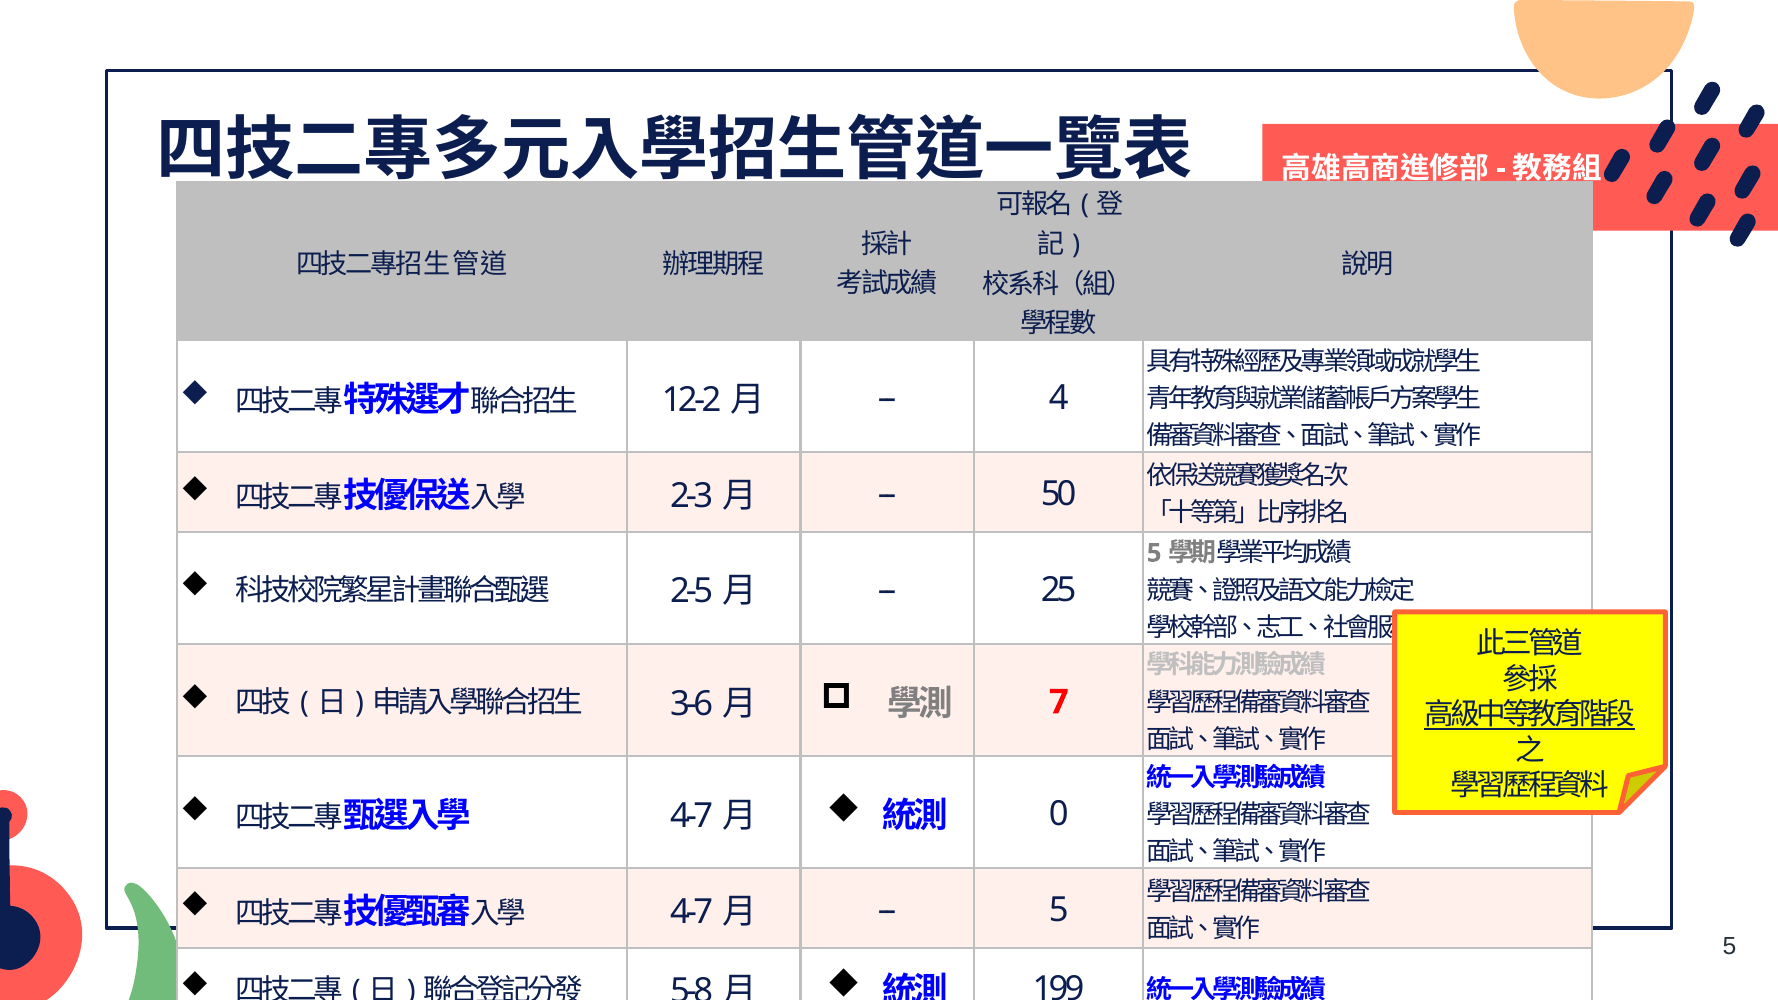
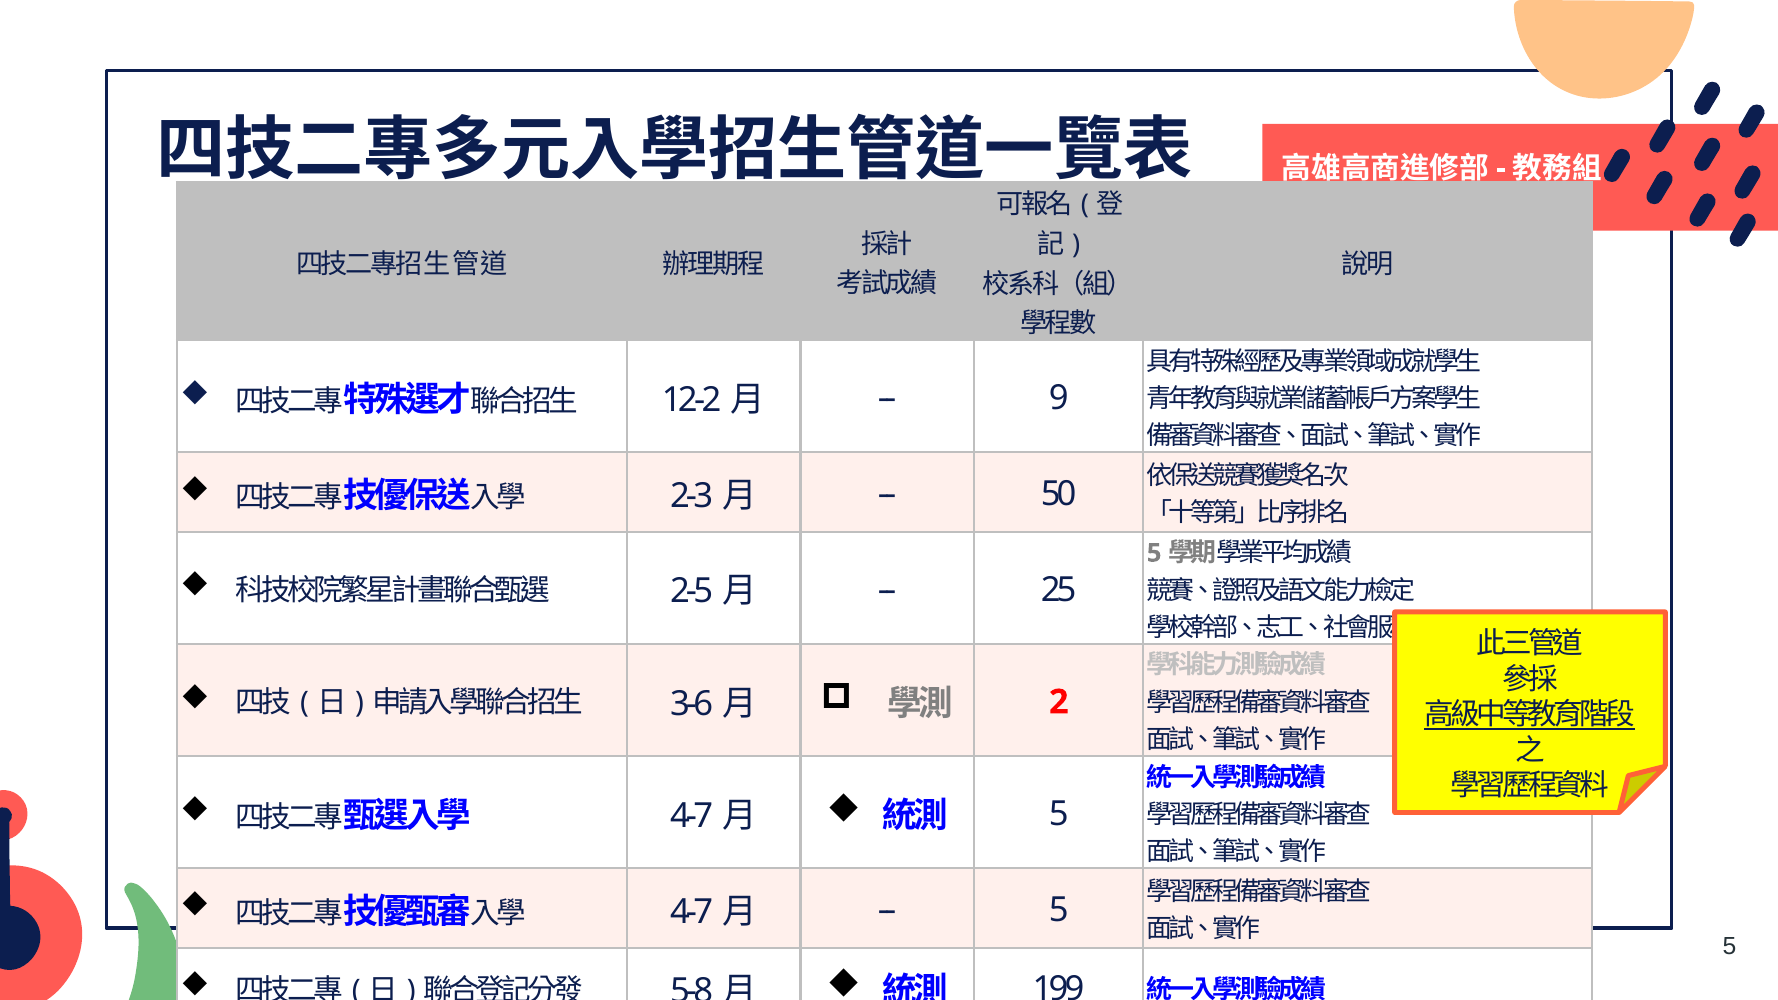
4: 4 -> 9 (1059, 398)
7: 7 -> 2 (1059, 702)
0: 0 -> 5 (1059, 814)
